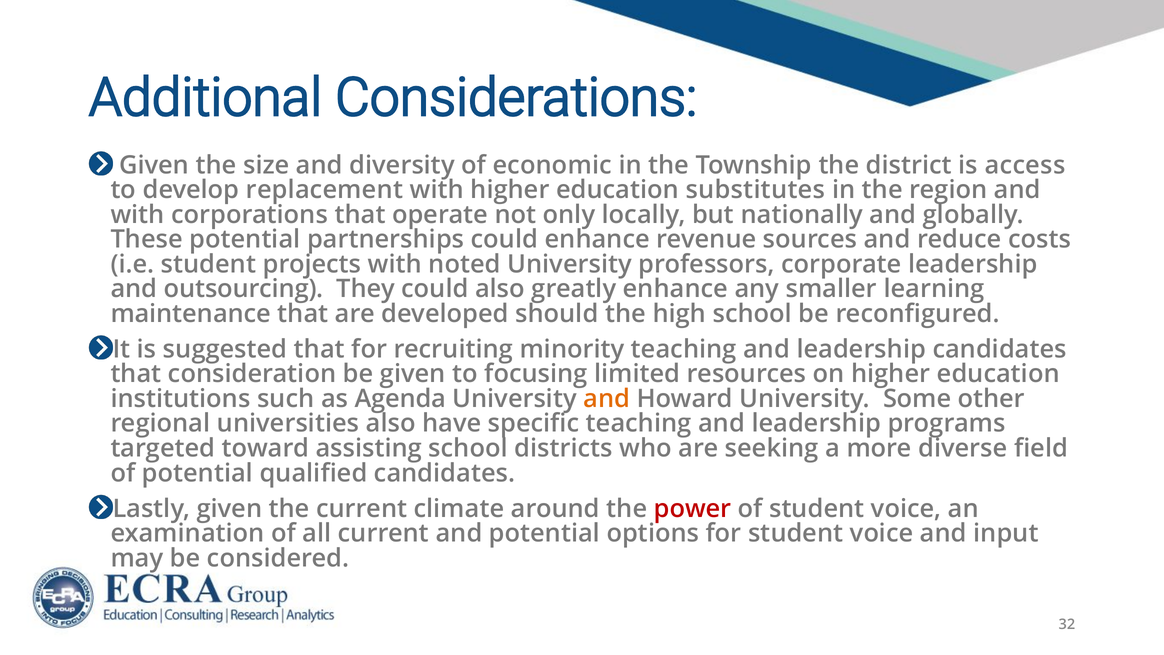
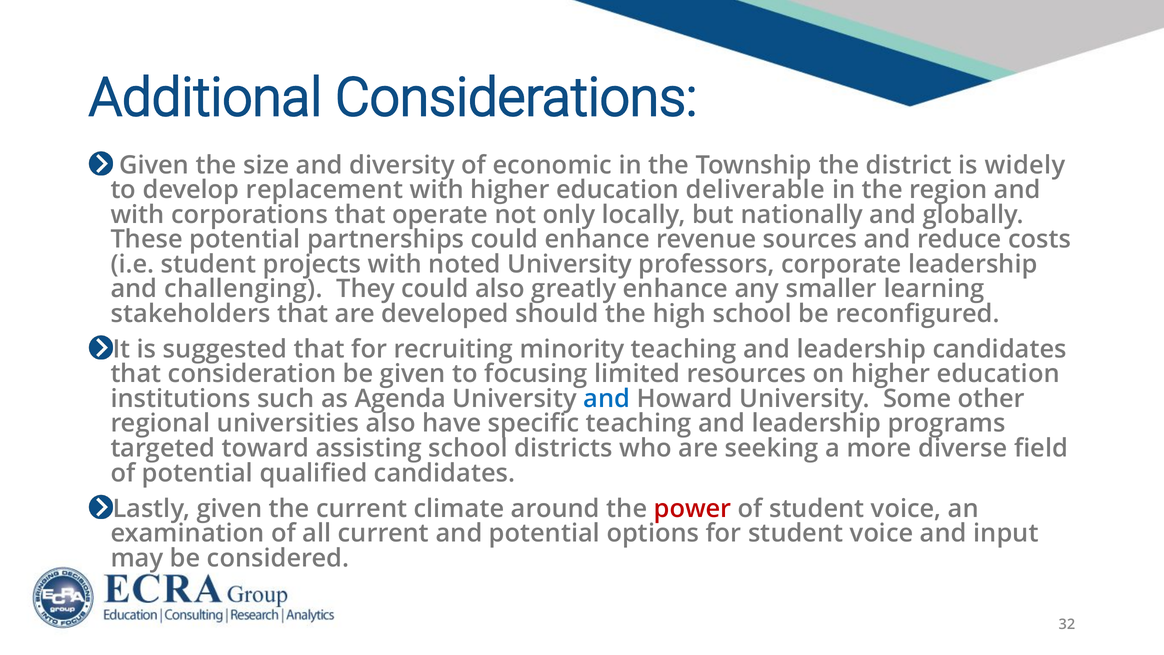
access: access -> widely (1025, 165)
substitutes: substitutes -> deliverable (755, 190)
outsourcing: outsourcing -> challenging (243, 289)
maintenance: maintenance -> stakeholders (191, 314)
and colour: orange -> blue (607, 399)
